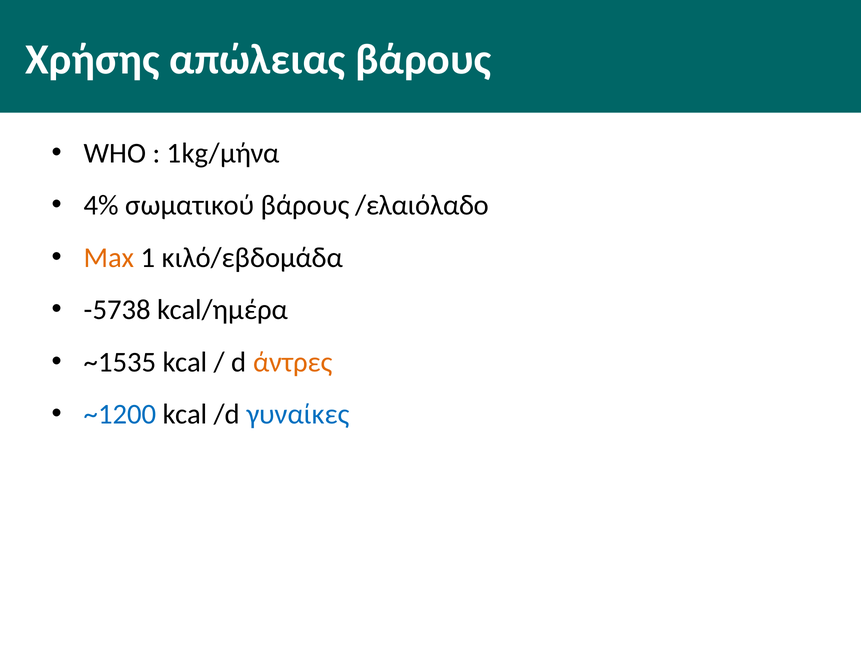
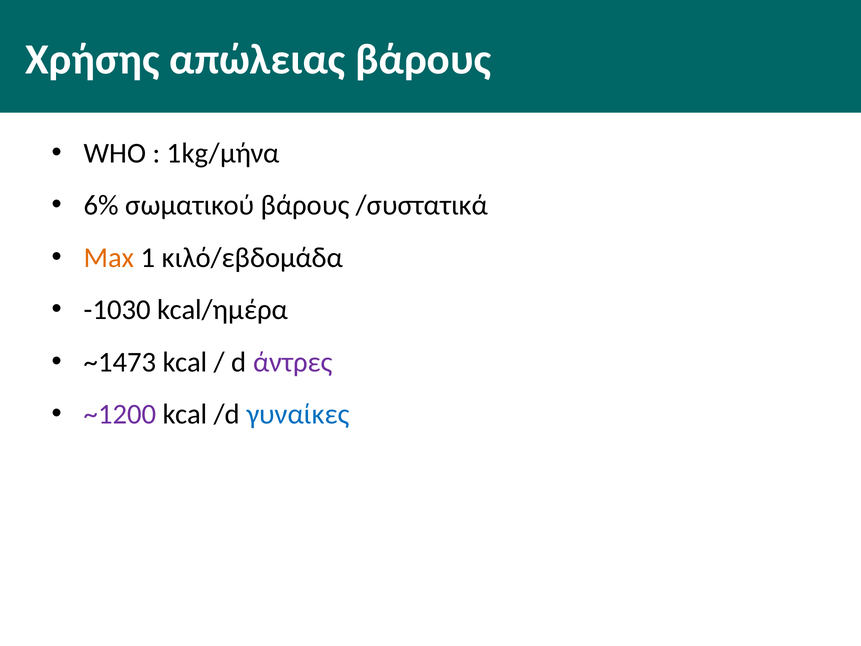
4%: 4% -> 6% (101, 205)
/ελαιόλαδο: /ελαιόλαδο -> /συστατικά (422, 205)
-5738: -5738 -> -1030 (117, 310)
~1535: ~1535 -> ~1473 (120, 362)
άντρες colour: orange -> purple (293, 362)
~1200 colour: blue -> purple (120, 414)
